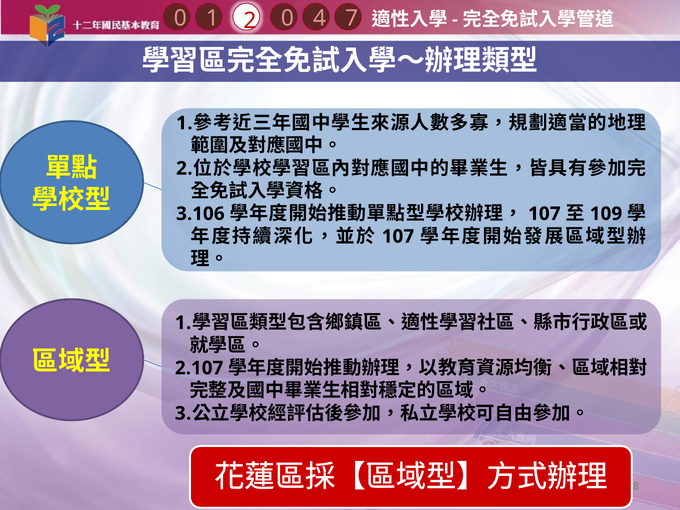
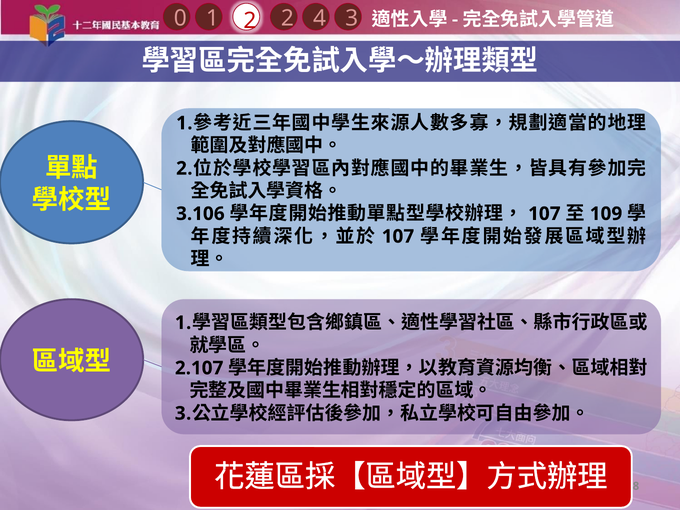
4 7: 7 -> 3 (352, 18)
2 0: 0 -> 2 (287, 18)
